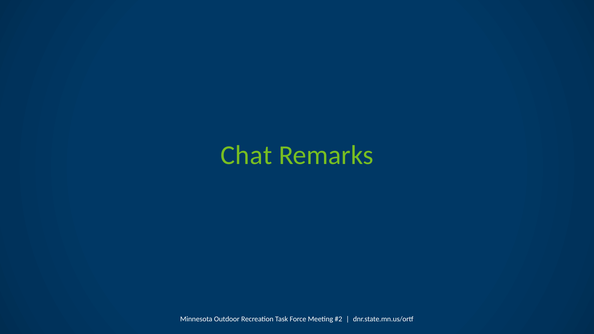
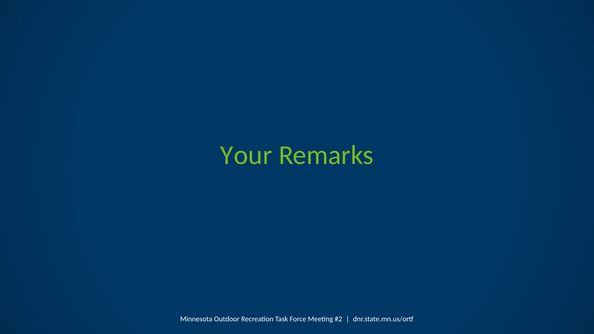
Chat: Chat -> Your (246, 155)
